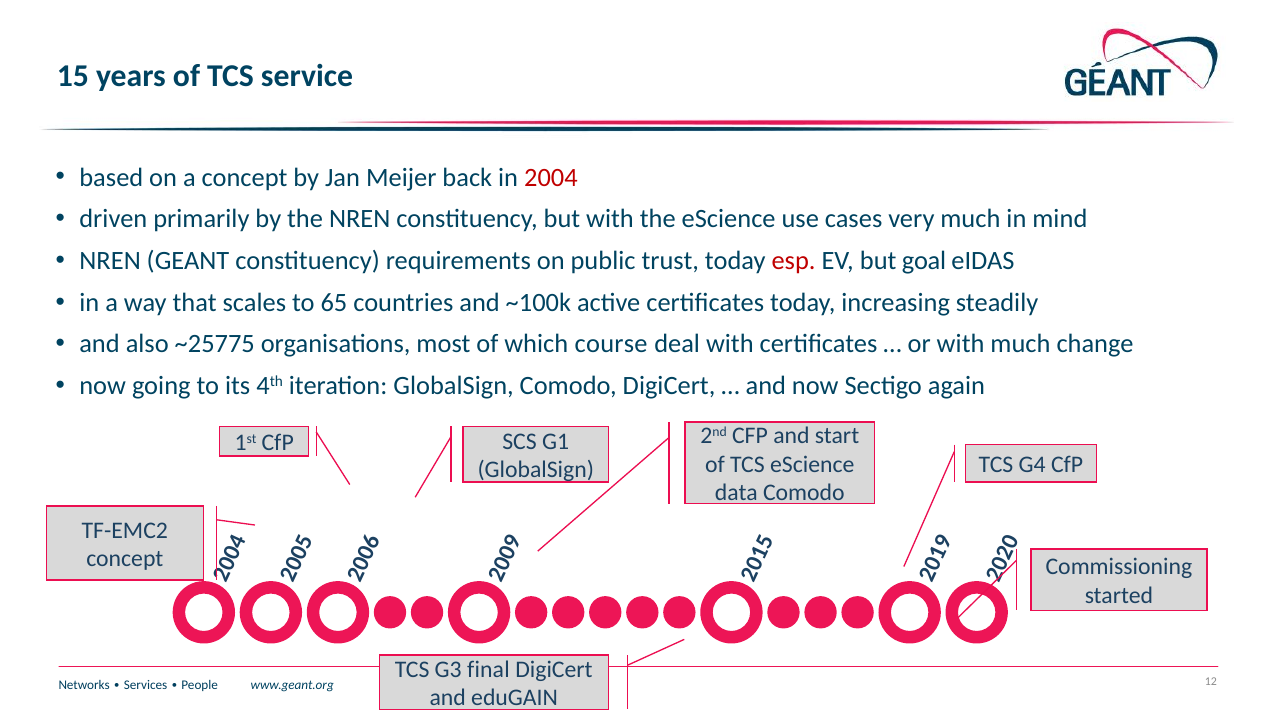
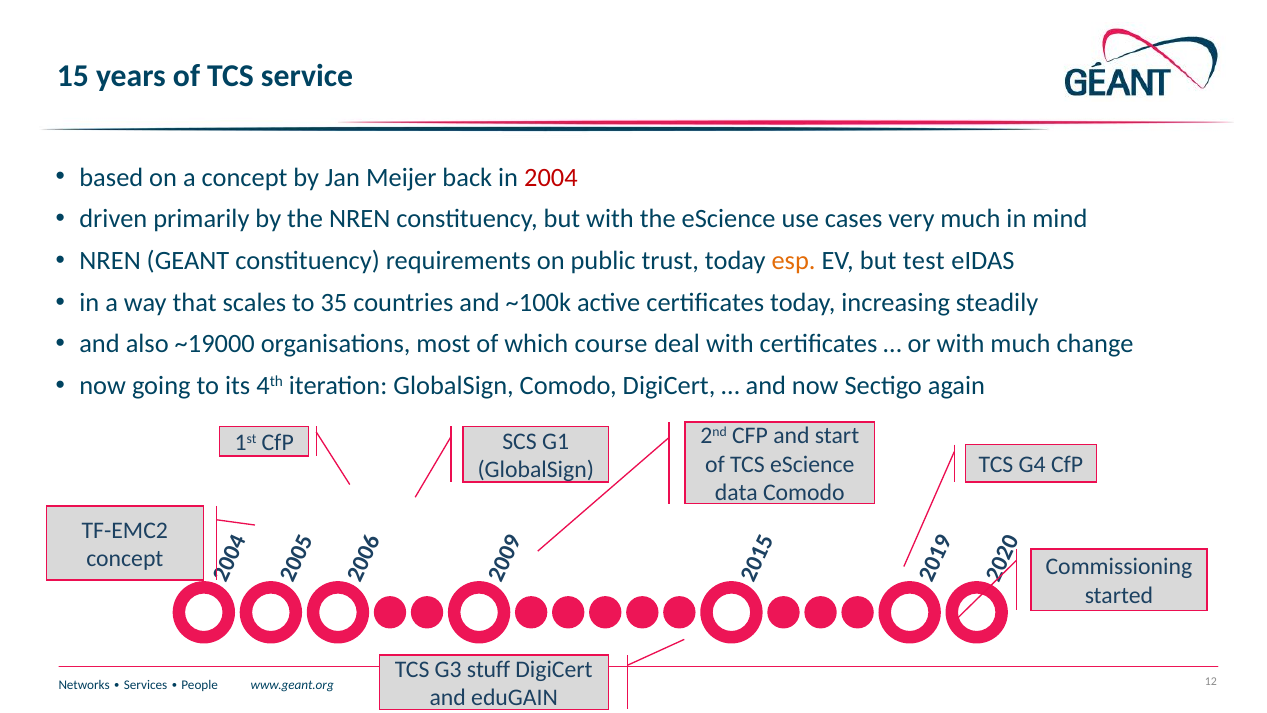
esp colour: red -> orange (794, 261)
goal: goal -> test (924, 261)
65: 65 -> 35 (334, 302)
~25775: ~25775 -> ~19000 (215, 344)
final: final -> stuff (489, 669)
